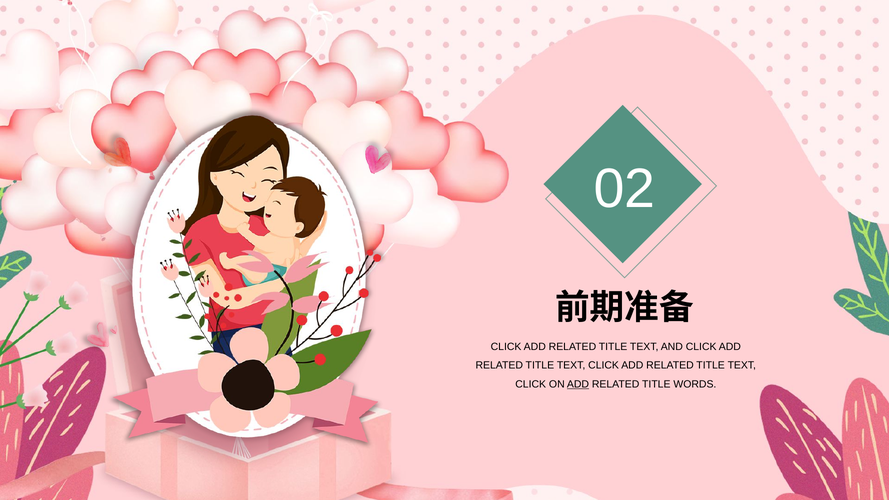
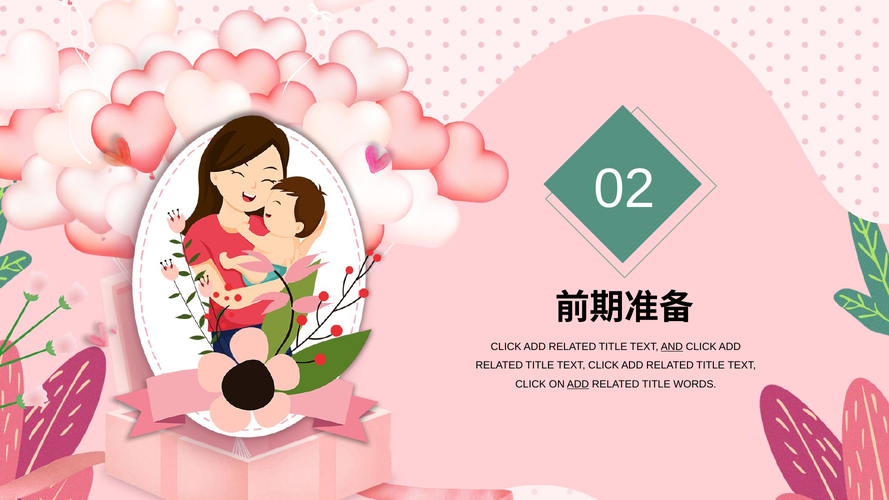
AND underline: none -> present (672, 347)
